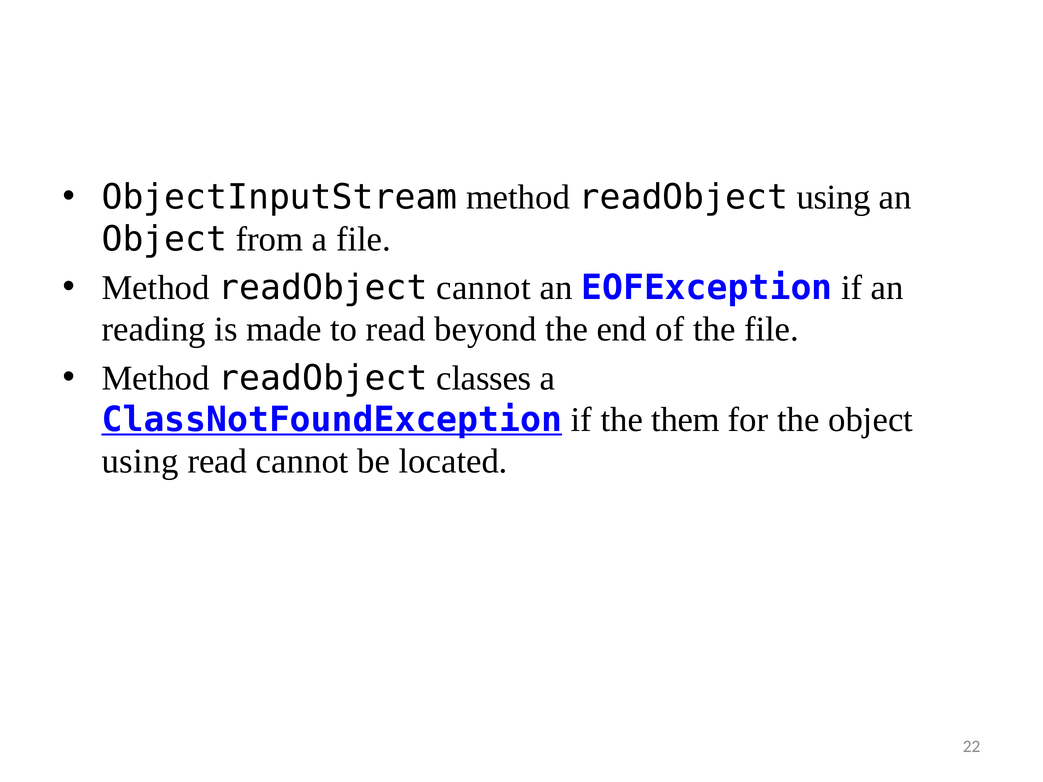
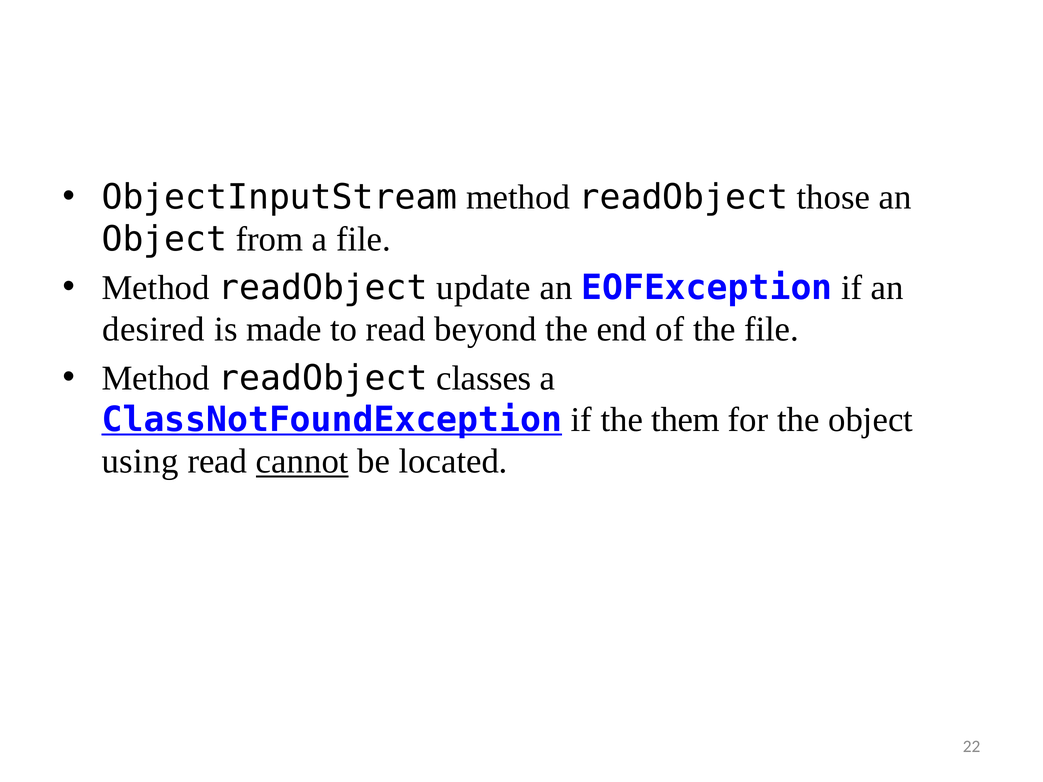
readObject using: using -> those (833, 197)
readObject cannot: cannot -> update (484, 288)
reading: reading -> desired (154, 330)
cannot underline: none -> present (302, 462)
